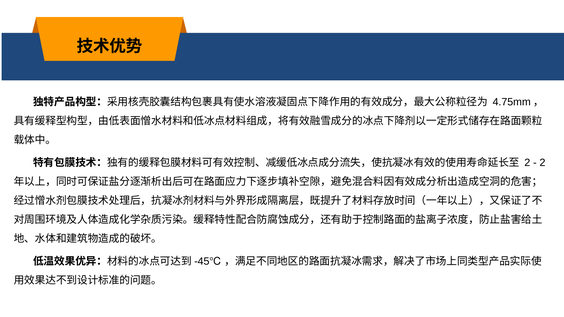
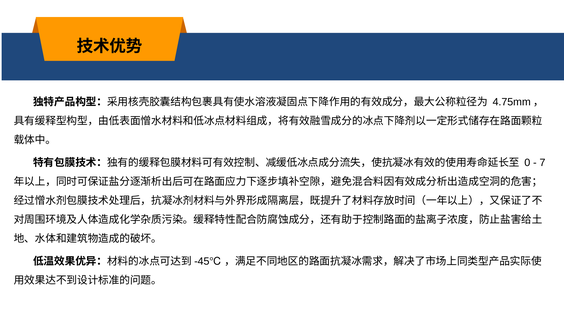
2: 2 -> 0 (527, 163)
2: 2 -> 7 (542, 163)
